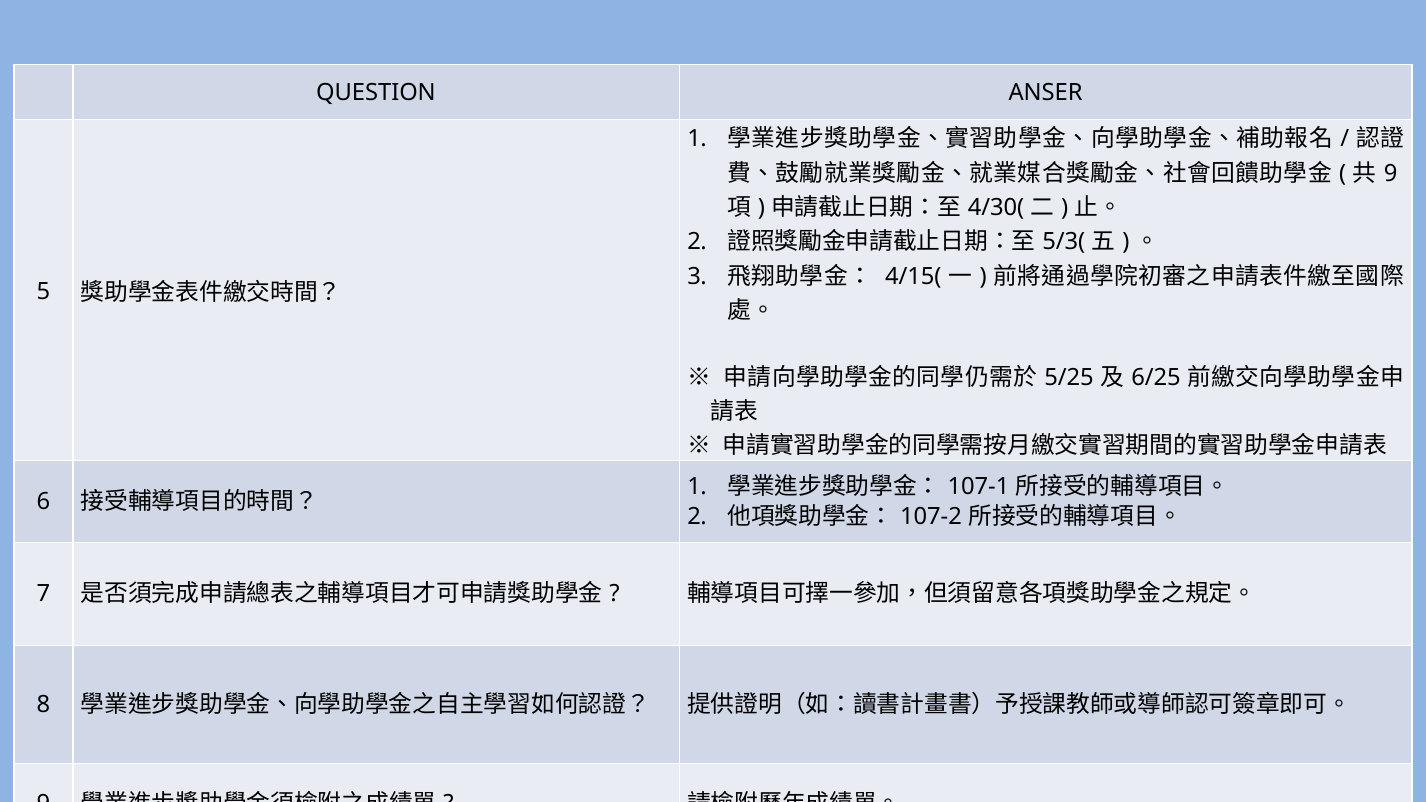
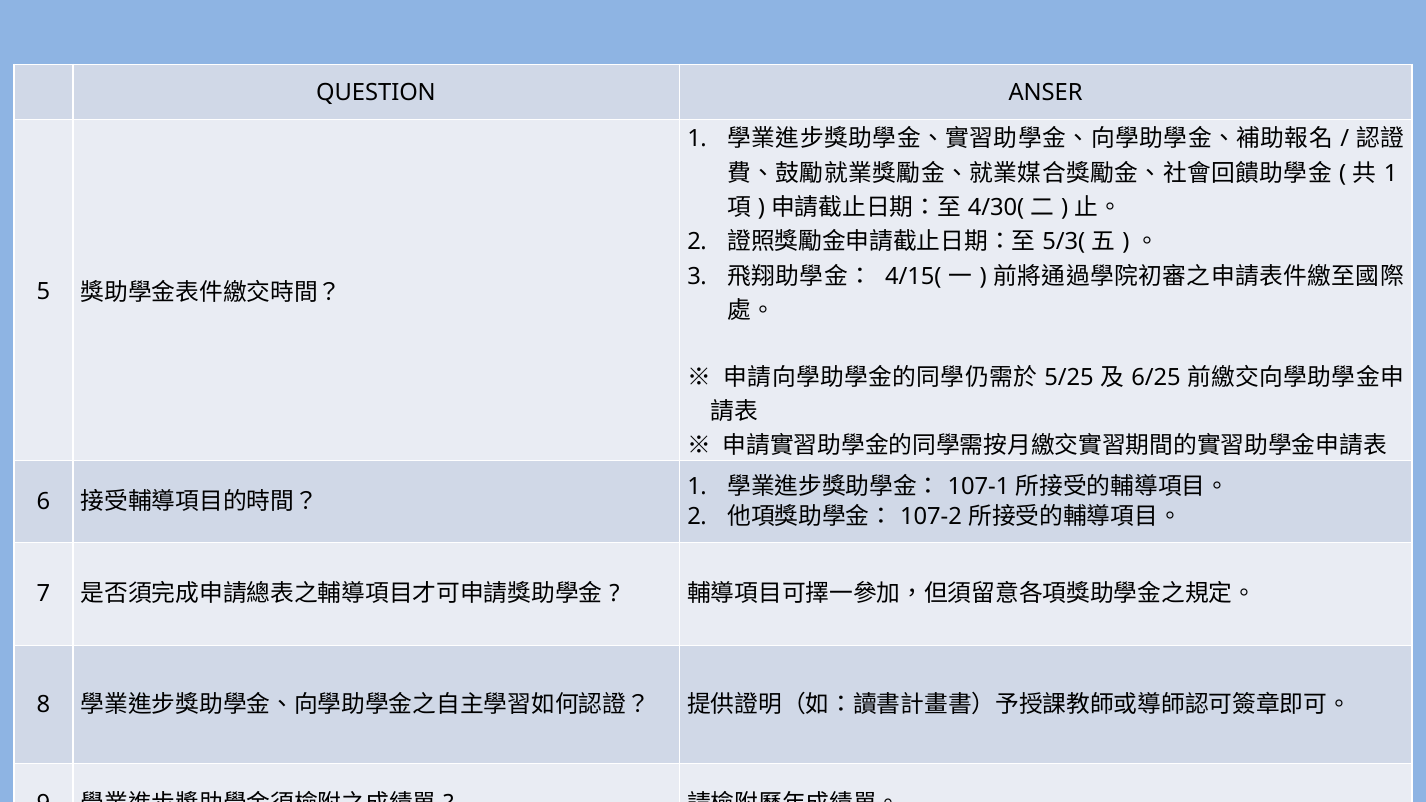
9: 9 -> 1 (1391, 173)
